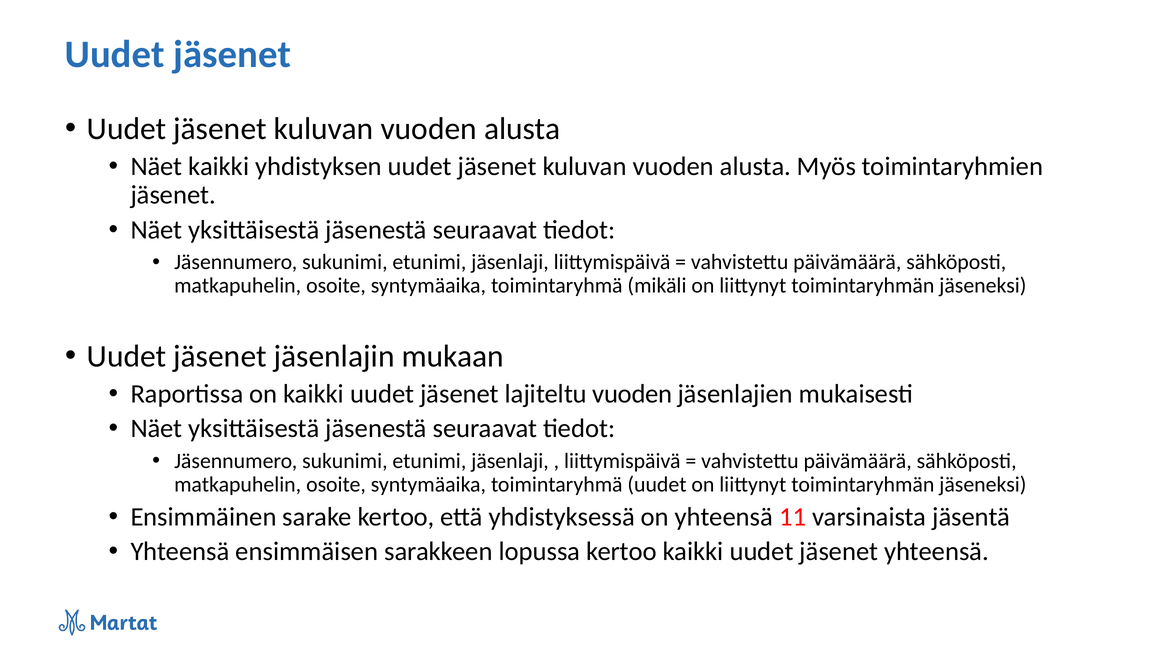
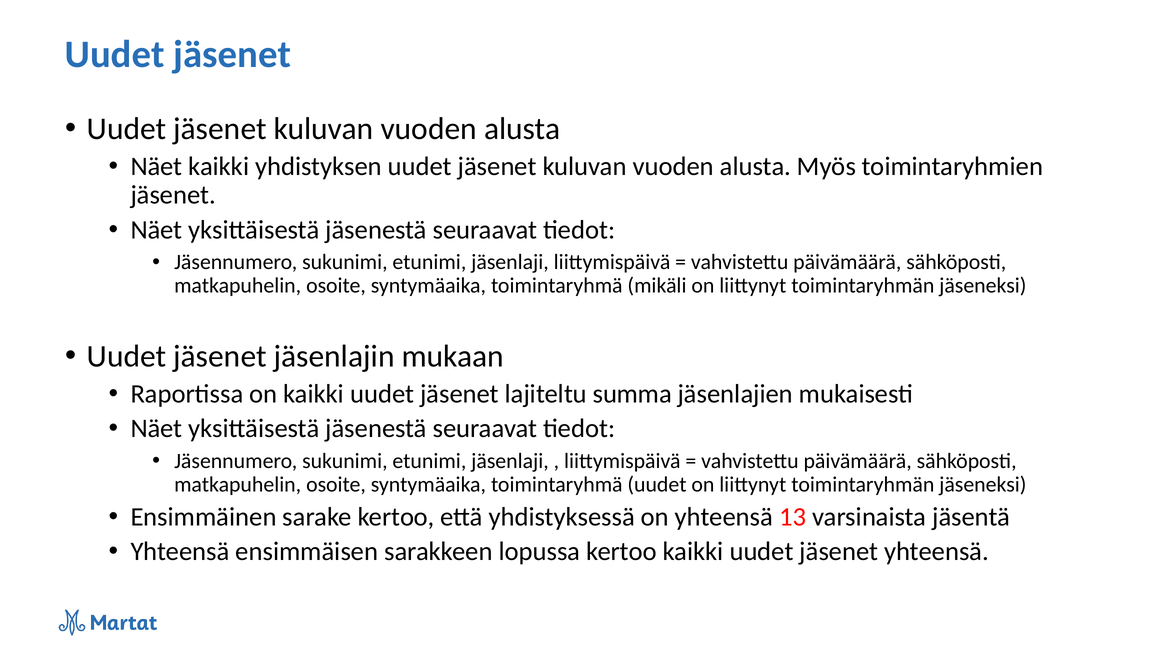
lajiteltu vuoden: vuoden -> summa (632, 394)
11: 11 -> 13 (793, 517)
